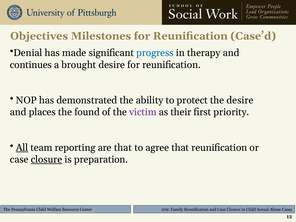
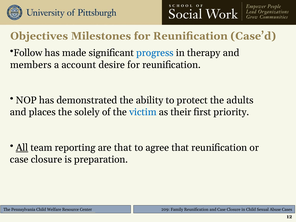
Denial: Denial -> Follow (28, 53)
continues: continues -> members (31, 65)
brought: brought -> account (79, 65)
the desire: desire -> adults (240, 100)
found: found -> solely (87, 112)
victim colour: purple -> blue (143, 112)
closure underline: present -> none (47, 159)
